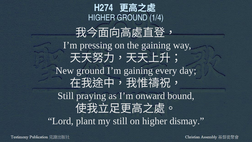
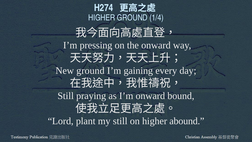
the gaining: gaining -> onward (156, 45)
dismay: dismay -> abound (187, 121)
